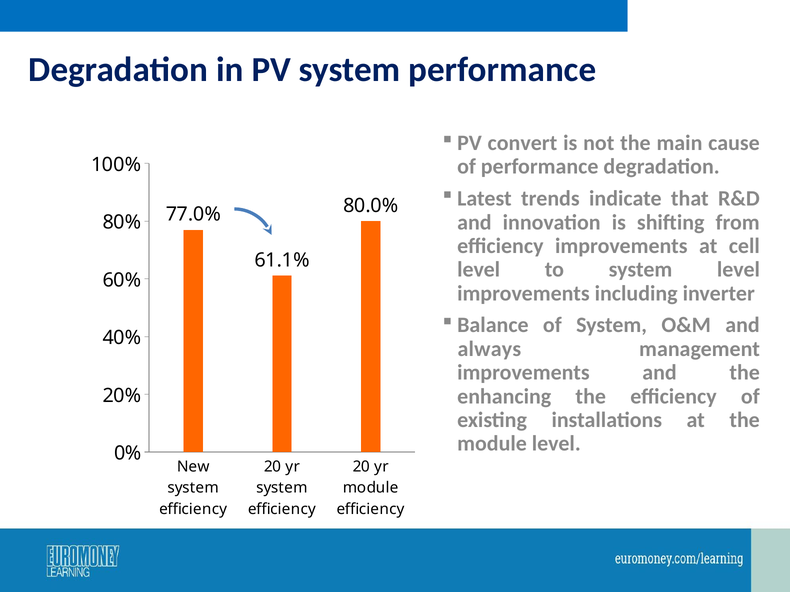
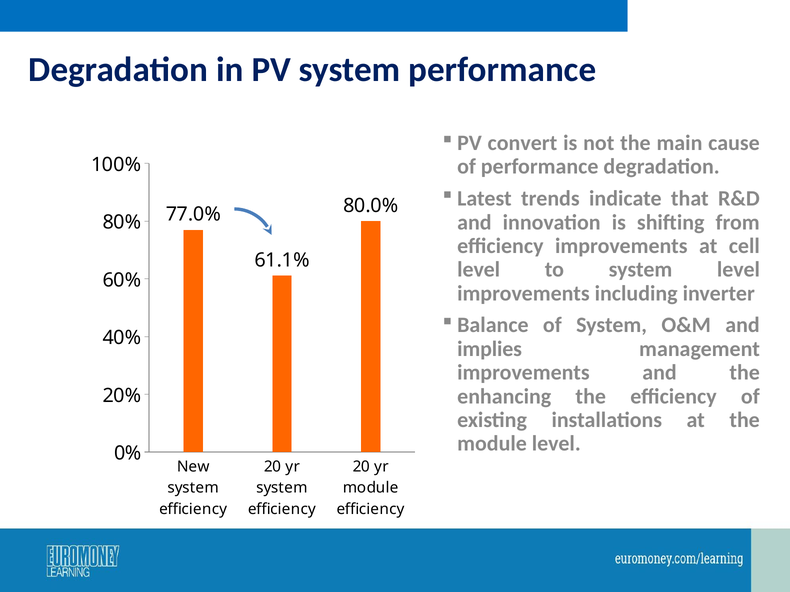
always: always -> implies (490, 349)
